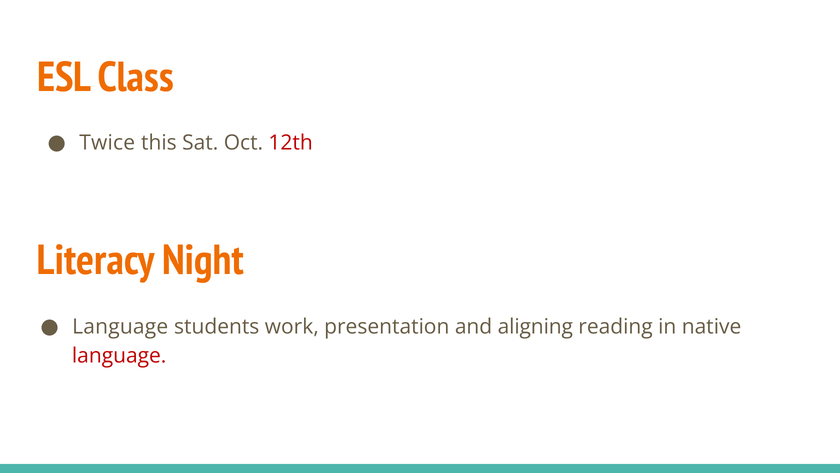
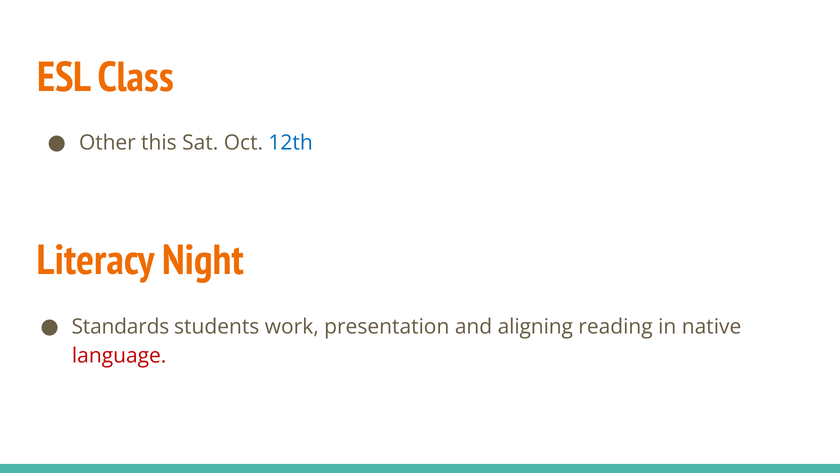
Twice: Twice -> Other (107, 143)
12th colour: red -> blue (291, 143)
Language: Language -> Standards (120, 326)
